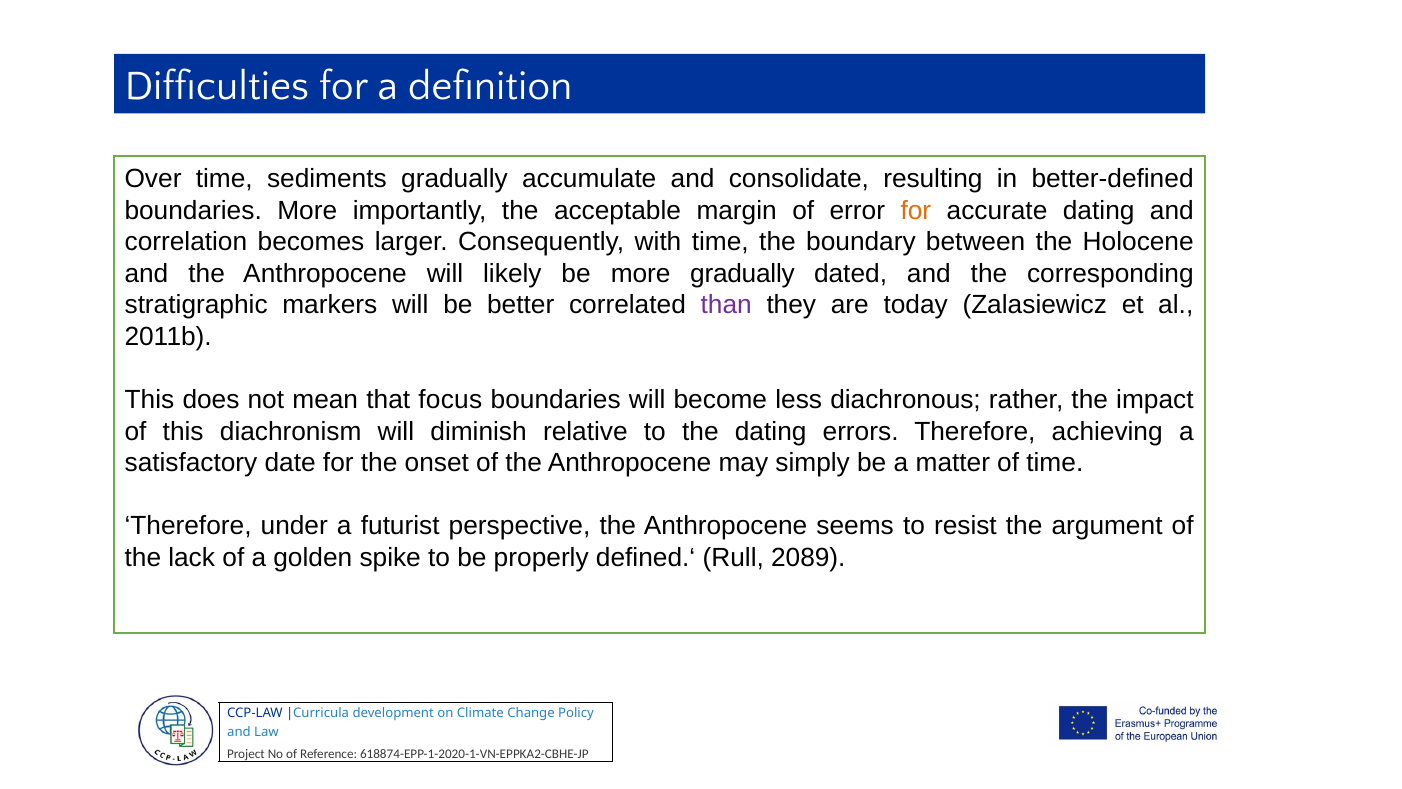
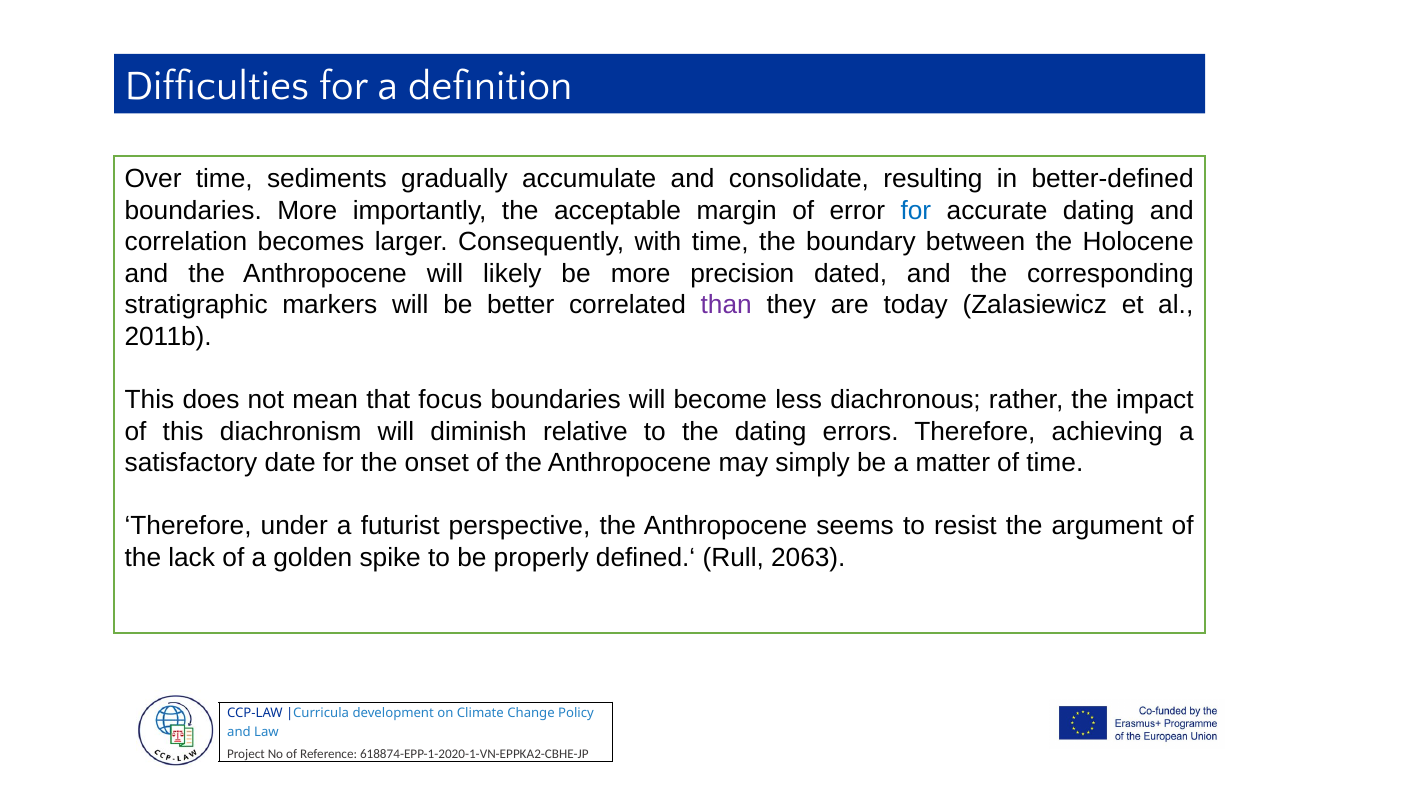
for colour: orange -> blue (916, 210)
more gradually: gradually -> precision (742, 273)
2089: 2089 -> 2063 (808, 557)
